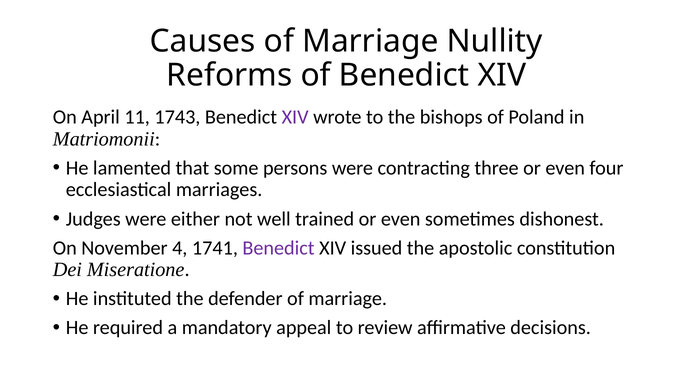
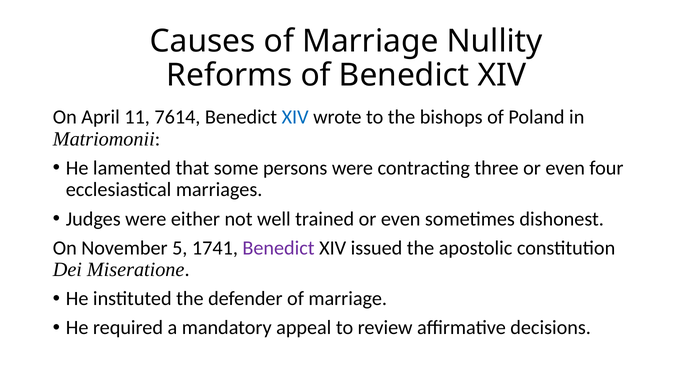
1743: 1743 -> 7614 (177, 117)
XIV colour: purple -> blue (295, 117)
4: 4 -> 5 (180, 248)
